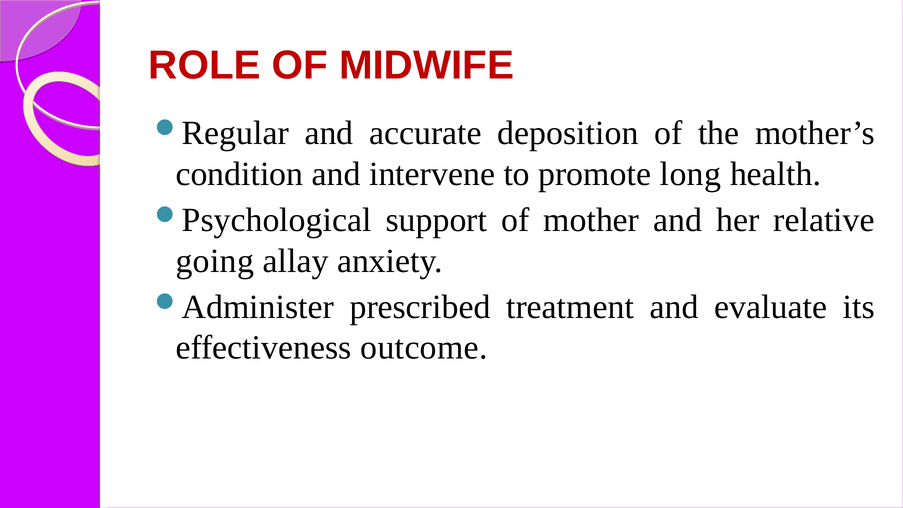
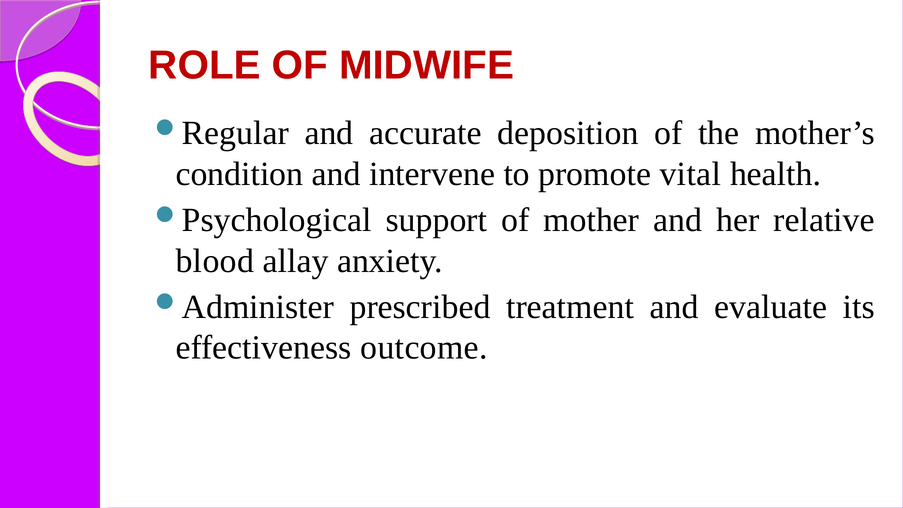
long: long -> vital (690, 174)
going: going -> blood (215, 261)
